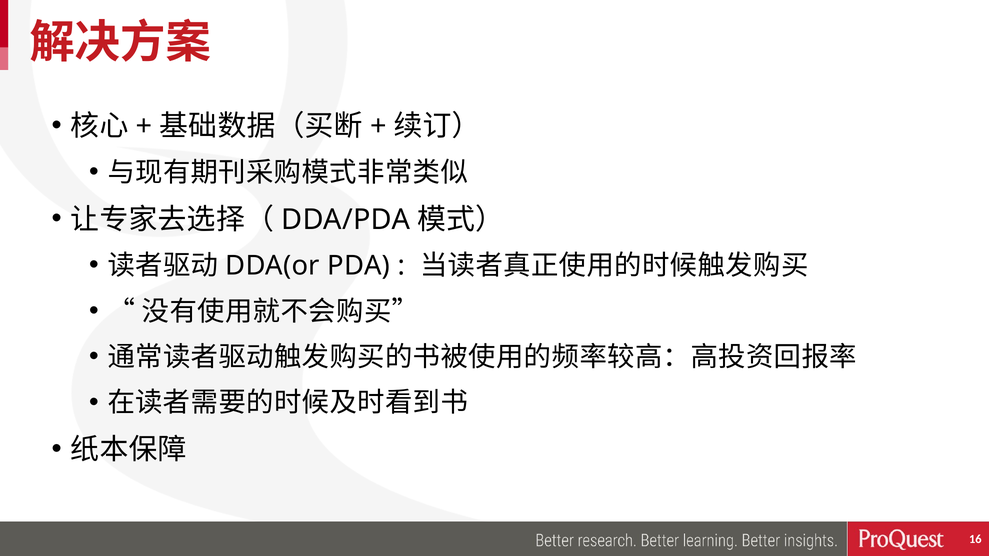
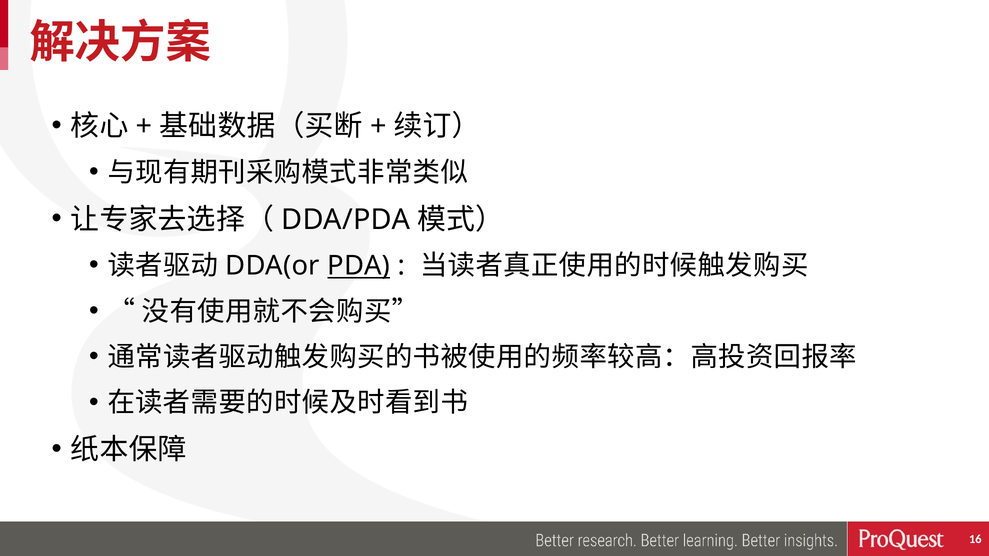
PDA underline: none -> present (359, 266)
